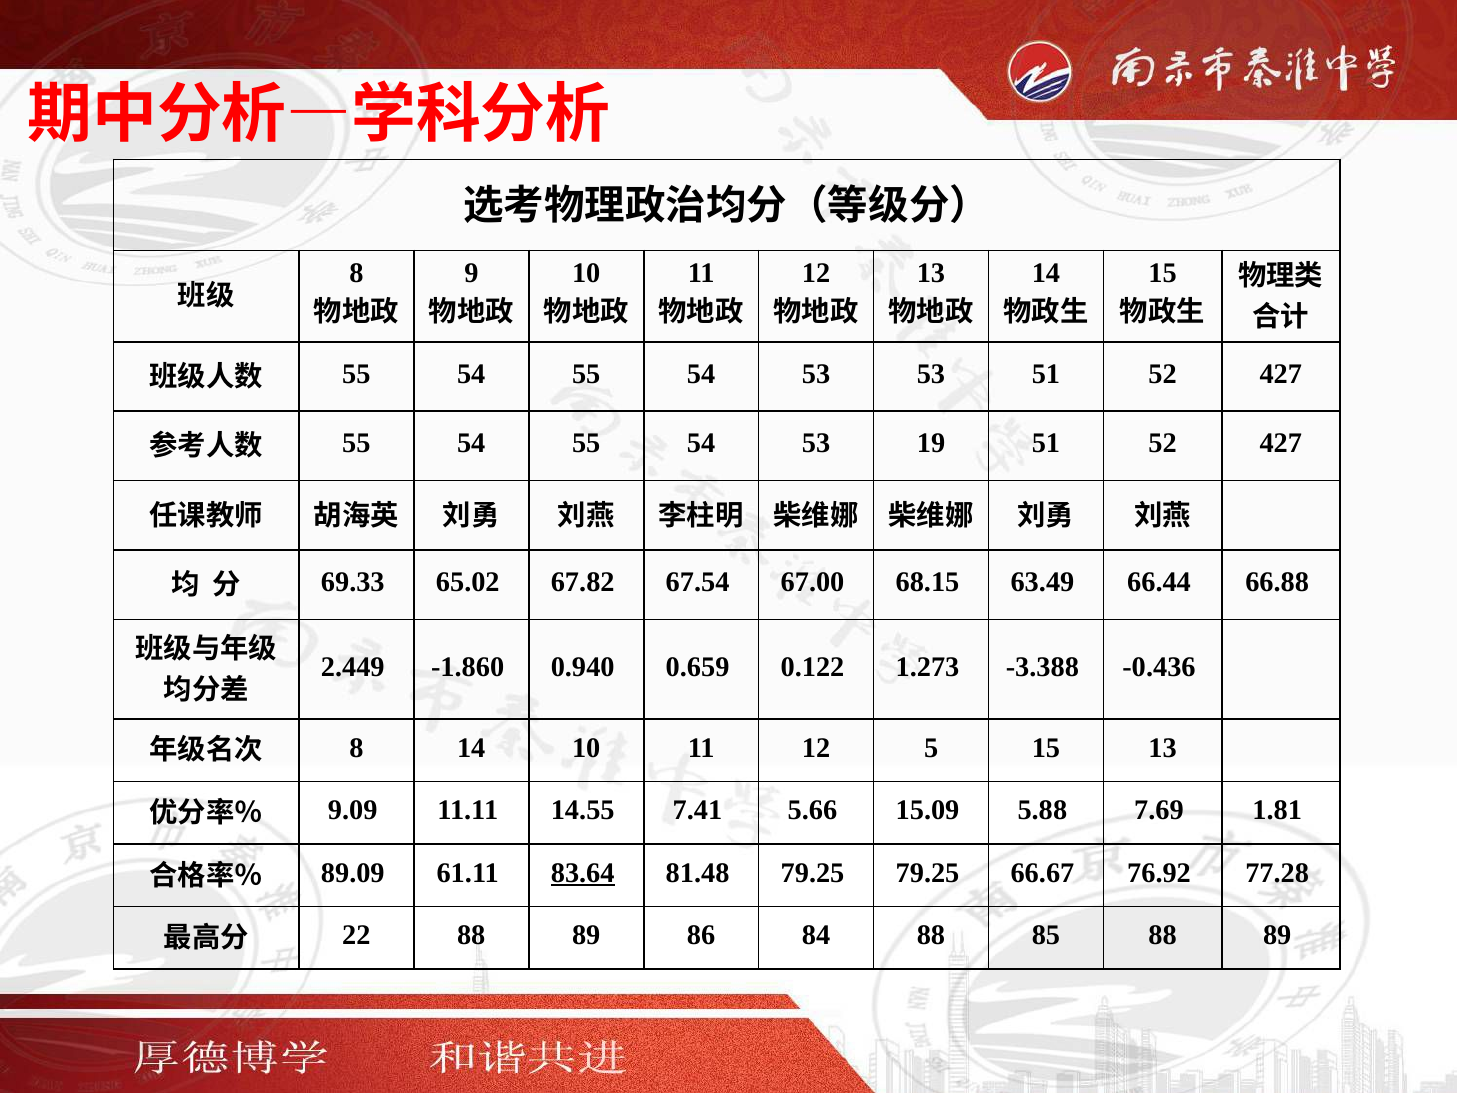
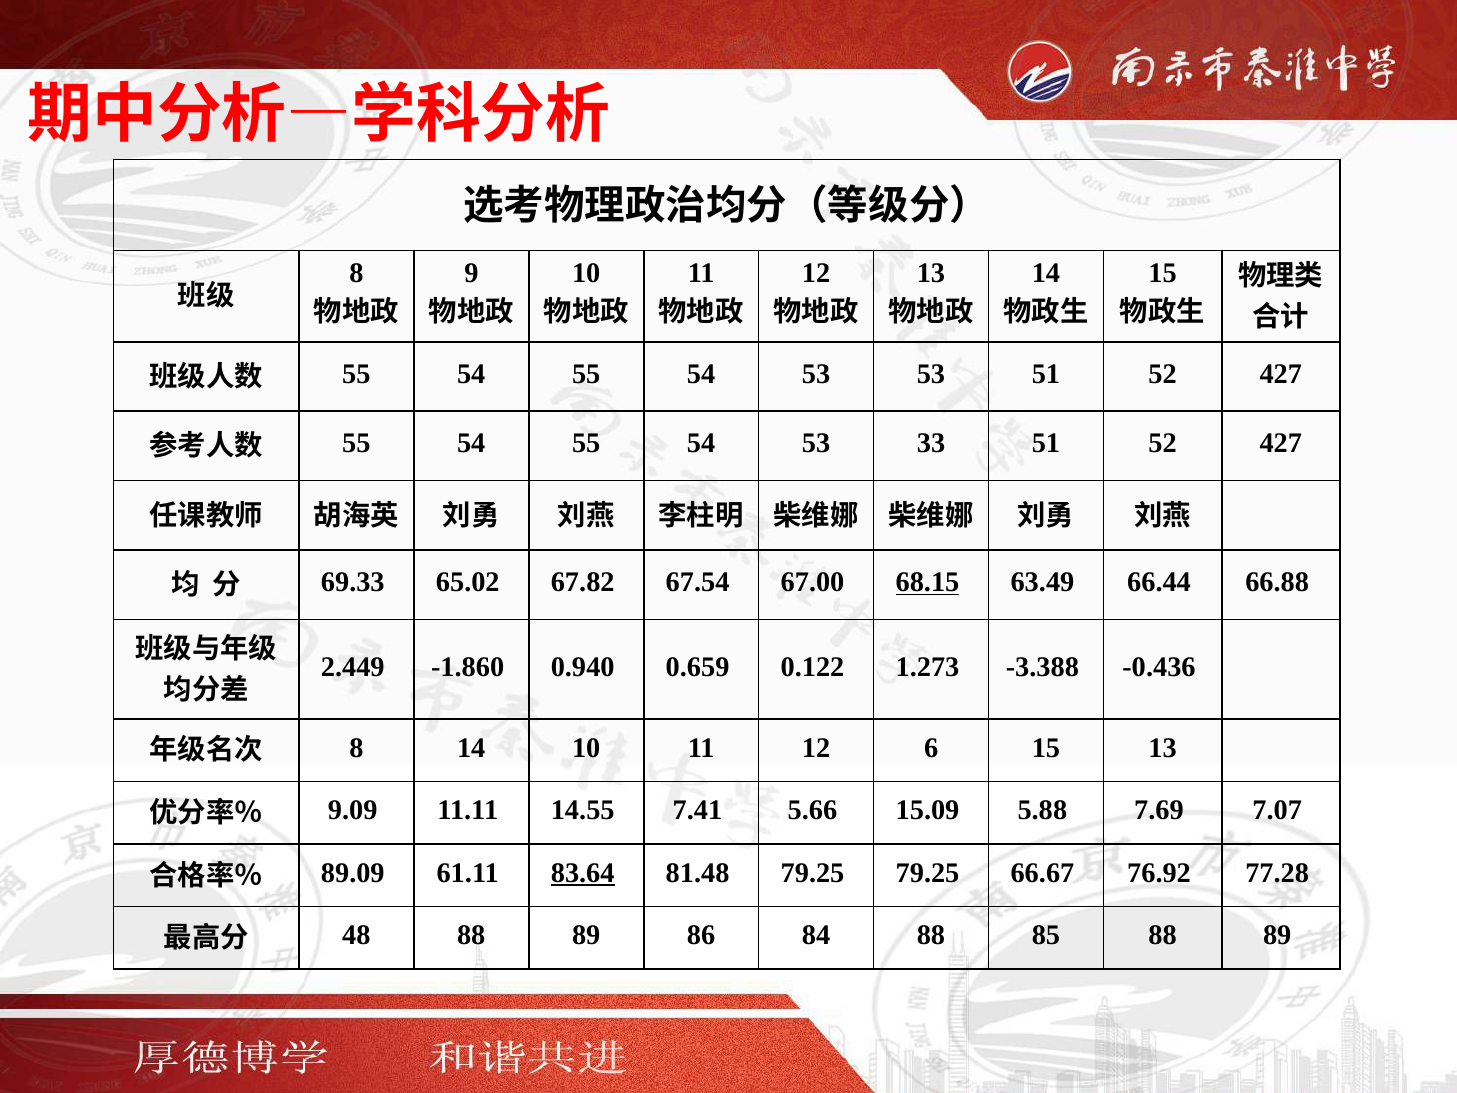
19: 19 -> 33 (931, 443)
68.15 underline: none -> present (928, 582)
5: 5 -> 6 (931, 748)
1.81: 1.81 -> 7.07 (1277, 810)
22: 22 -> 48 (356, 935)
